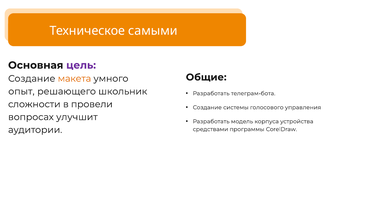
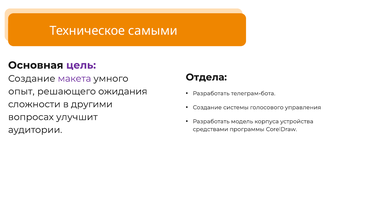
Общие: Общие -> Отдела (206, 77)
макета colour: orange -> purple (74, 79)
школьник: школьник -> ожидания (123, 92)
провели: провели -> другими (92, 104)
